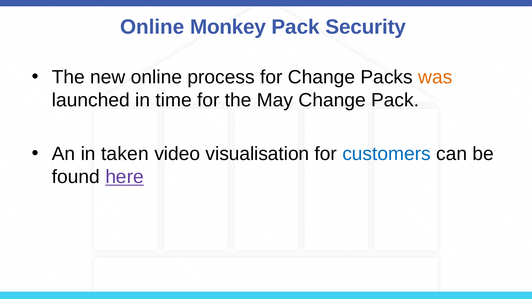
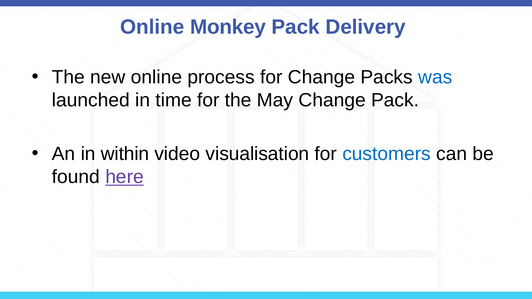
Security: Security -> Delivery (366, 27)
was colour: orange -> blue (435, 77)
taken: taken -> within (125, 154)
